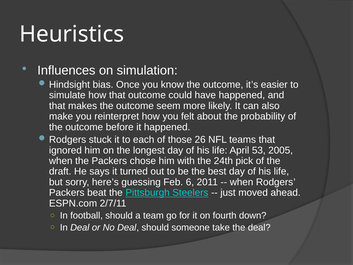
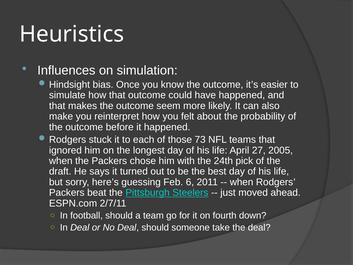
26: 26 -> 73 (200, 140)
53: 53 -> 27 (259, 150)
